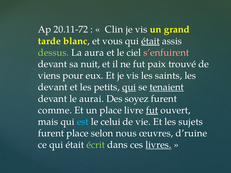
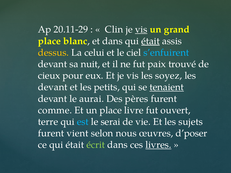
20.11-72: 20.11-72 -> 20.11-29 (71, 30)
vis underline: none -> present (141, 30)
tarde: tarde -> place (49, 41)
et vous: vous -> dans (112, 41)
dessus colour: light green -> yellow (53, 53)
aura: aura -> celui (94, 53)
s’enfuirent colour: pink -> light blue (166, 53)
viens: viens -> cieux (49, 76)
saints: saints -> soyez (169, 76)
qui underline: present -> none (129, 87)
soyez: soyez -> pères (137, 99)
fut underline: present -> none (152, 110)
mais: mais -> terre (48, 122)
celui: celui -> serai (111, 122)
furent place: place -> vient (77, 133)
d’ruine: d’ruine -> d’poser (191, 133)
